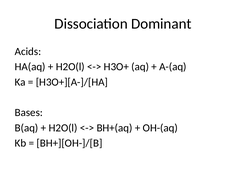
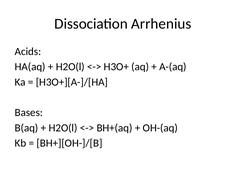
Dominant: Dominant -> Arrhenius (161, 24)
